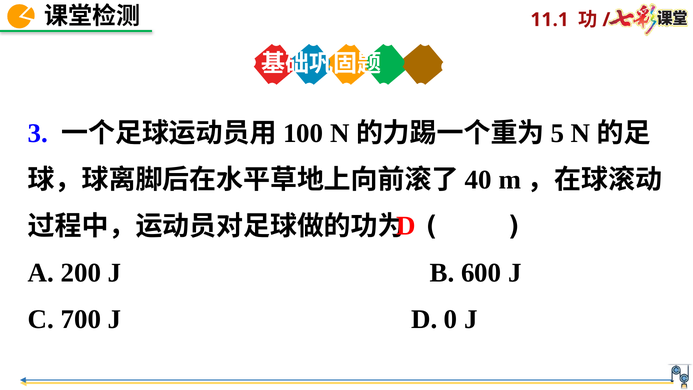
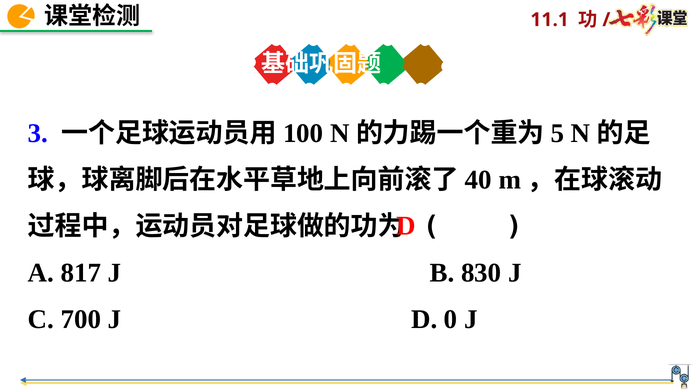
200: 200 -> 817 (81, 273)
600: 600 -> 830 (481, 273)
